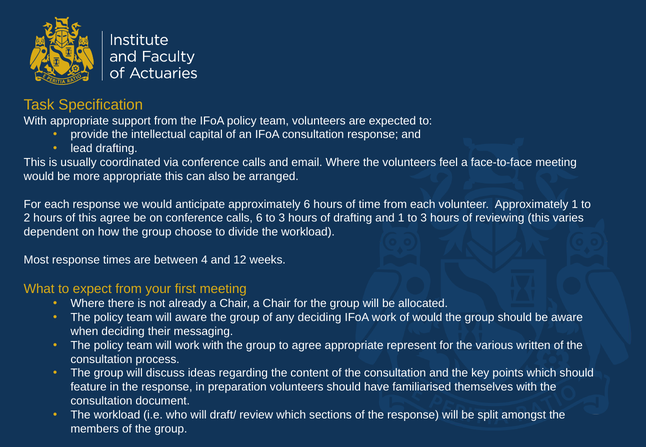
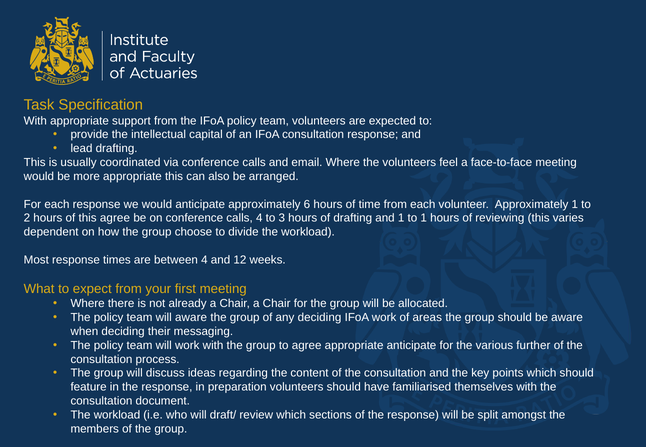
calls 6: 6 -> 4 (259, 218)
1 to 3: 3 -> 1 (424, 218)
of would: would -> areas (427, 318)
appropriate represent: represent -> anticipate (411, 345)
written: written -> further (533, 345)
